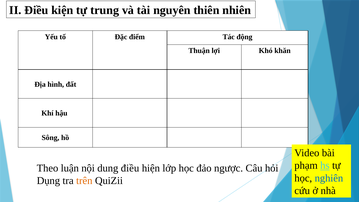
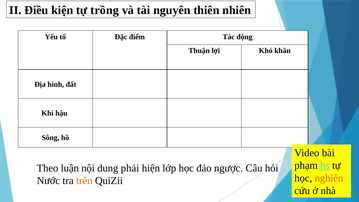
trung: trung -> trồng (105, 10)
dung điều: điều -> phải (130, 168)
nghiên colour: blue -> orange (329, 178)
Dụng: Dụng -> Nước (48, 181)
